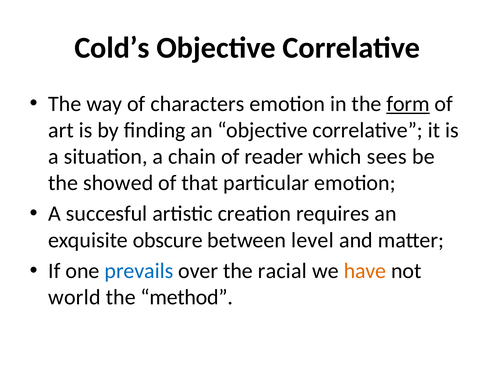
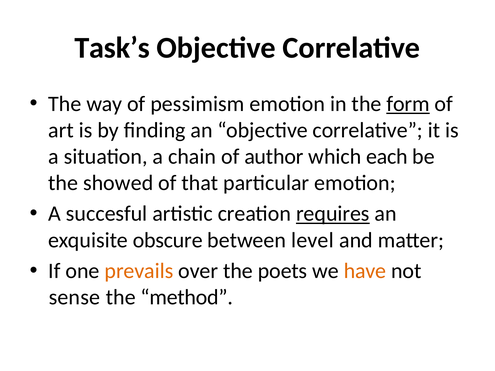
Cold’s: Cold’s -> Task’s (112, 48)
characters: characters -> pessimism (197, 104)
reader: reader -> author (274, 157)
sees: sees -> each (387, 157)
requires underline: none -> present (333, 214)
prevails colour: blue -> orange (139, 271)
racial: racial -> poets (283, 271)
world: world -> sense (74, 297)
